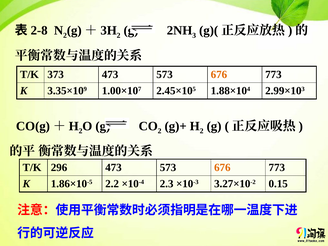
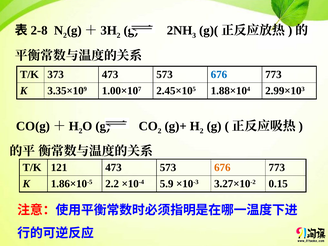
676 colour: orange -> blue (219, 74)
296: 296 -> 121 (59, 167)
2.3: 2.3 -> 5.9 (167, 184)
